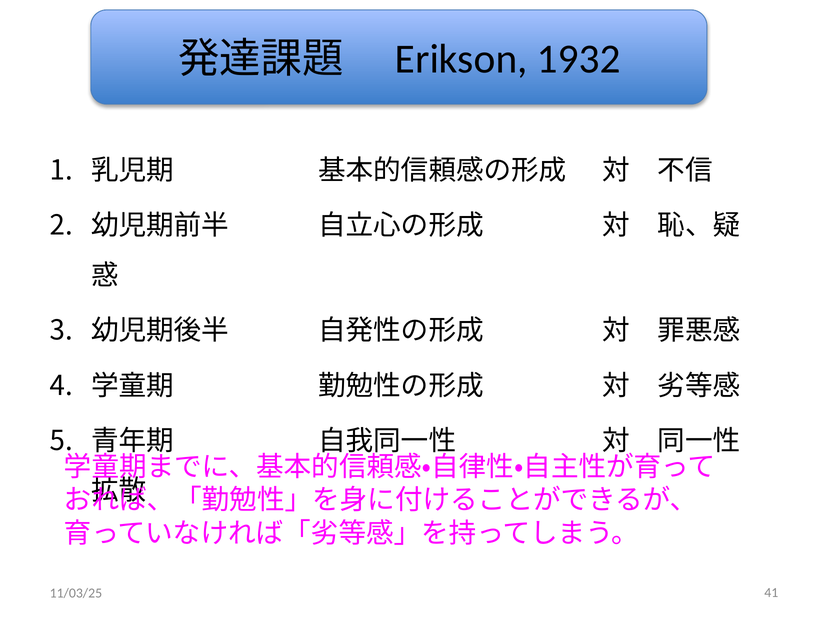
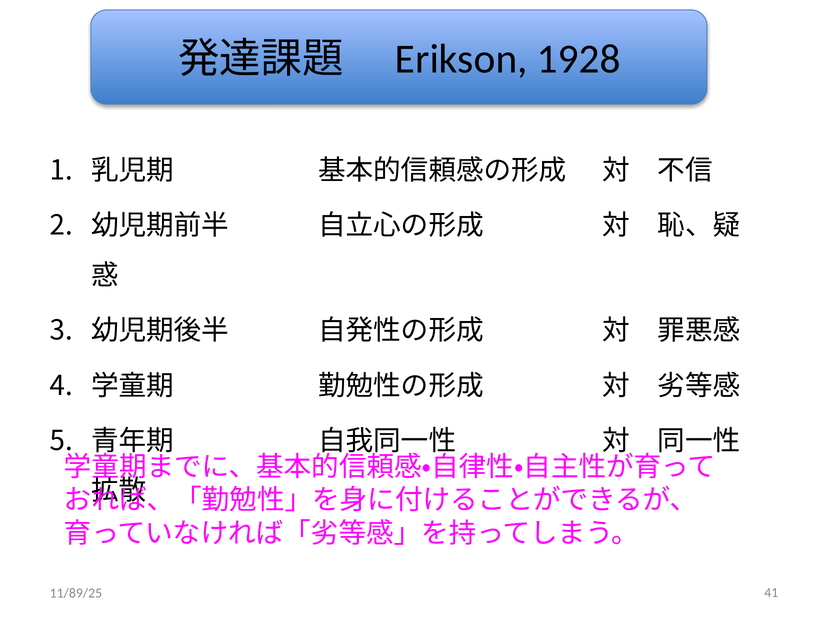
1932: 1932 -> 1928 (579, 59)
11/03/25: 11/03/25 -> 11/89/25 (76, 593)
